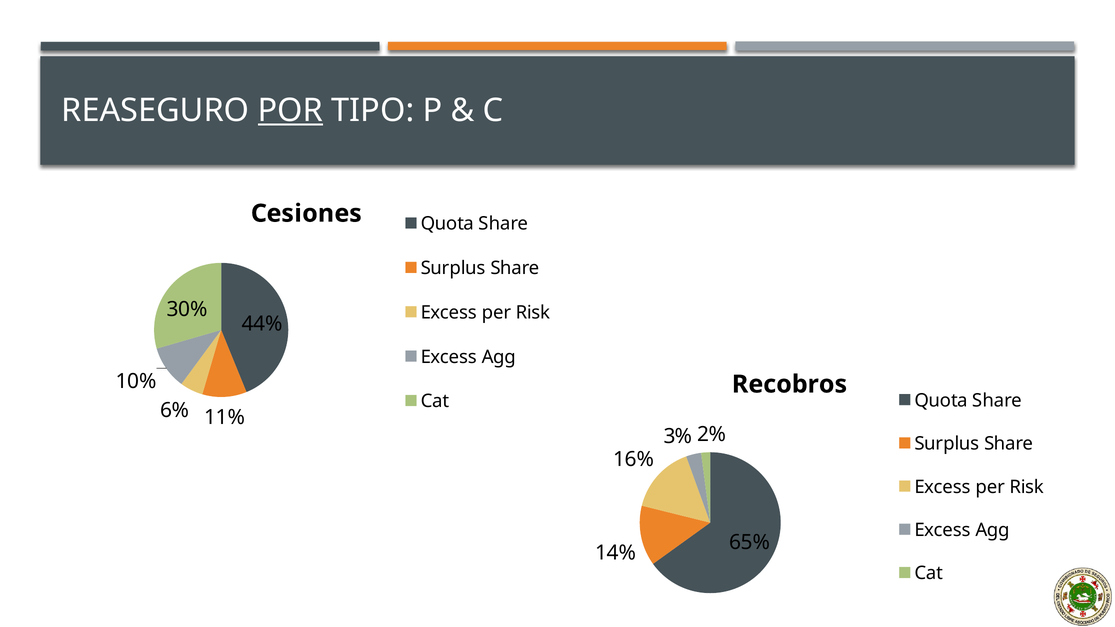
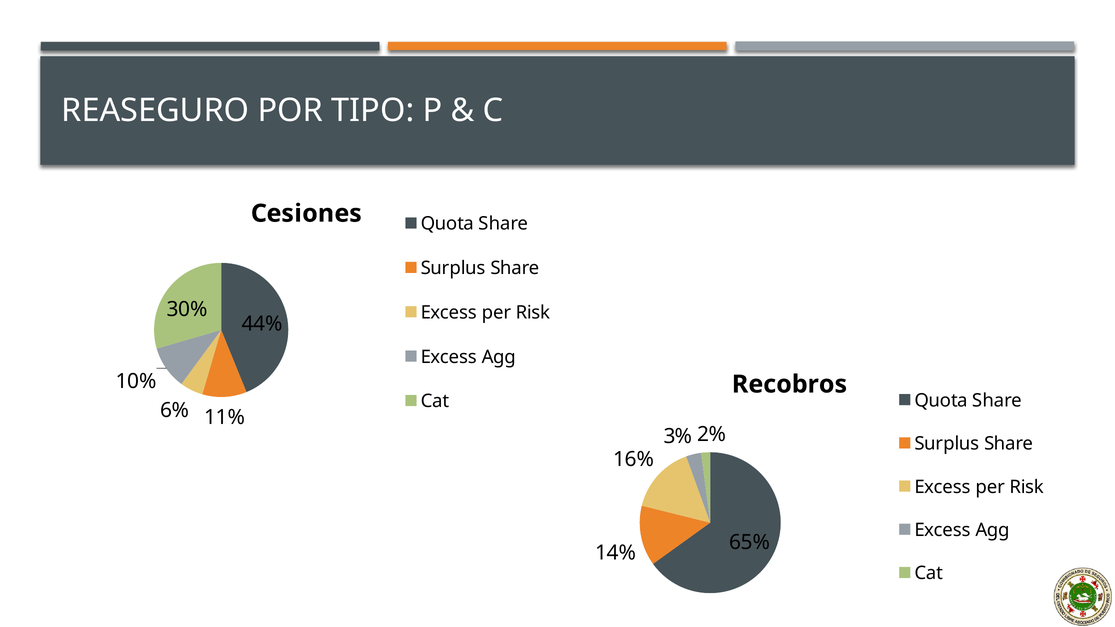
POR underline: present -> none (290, 111)
